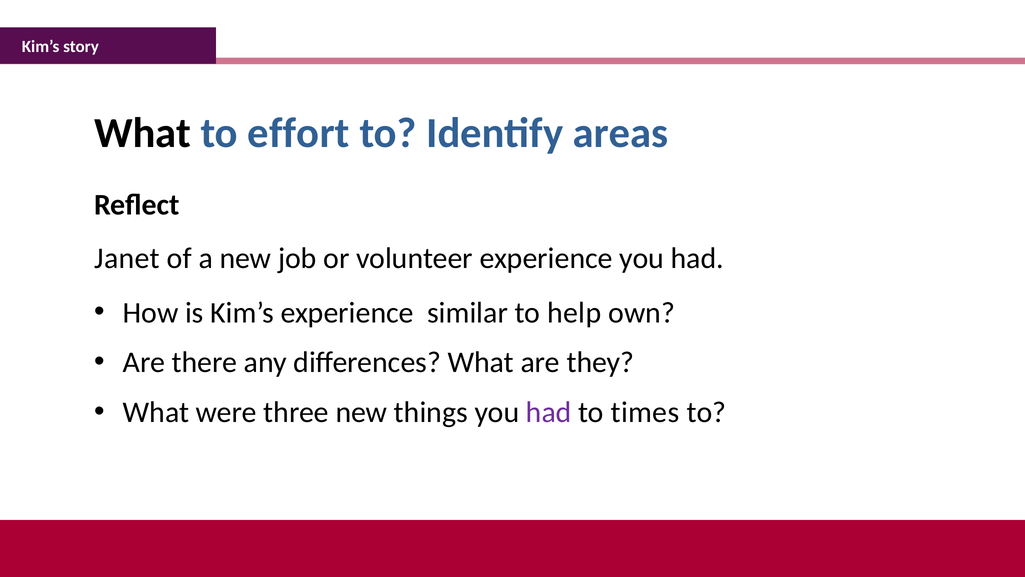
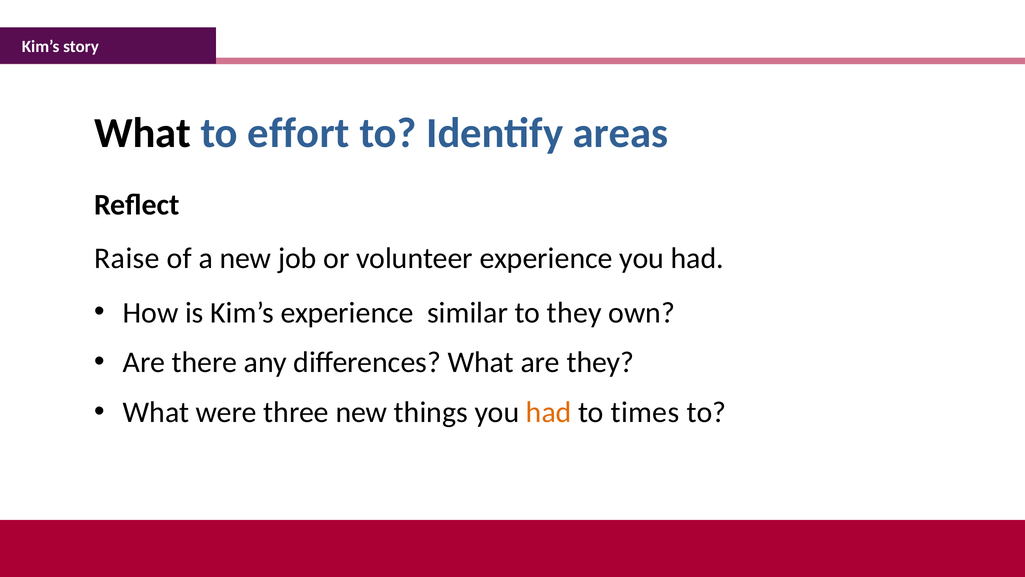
Janet: Janet -> Raise (127, 258)
to help: help -> they (574, 312)
had colour: purple -> orange (549, 412)
